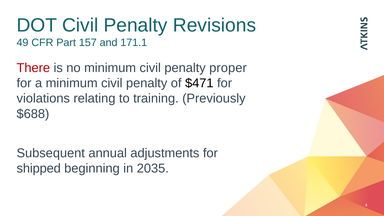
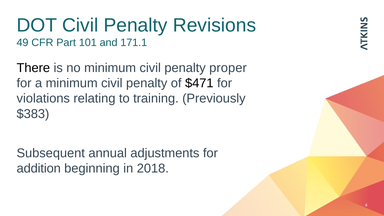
157: 157 -> 101 (88, 43)
There colour: red -> black (33, 68)
$688: $688 -> $383 (33, 114)
shipped: shipped -> addition (39, 168)
2035: 2035 -> 2018 (153, 168)
